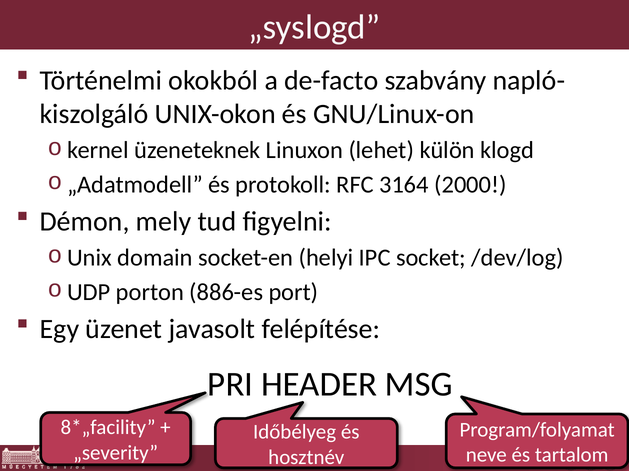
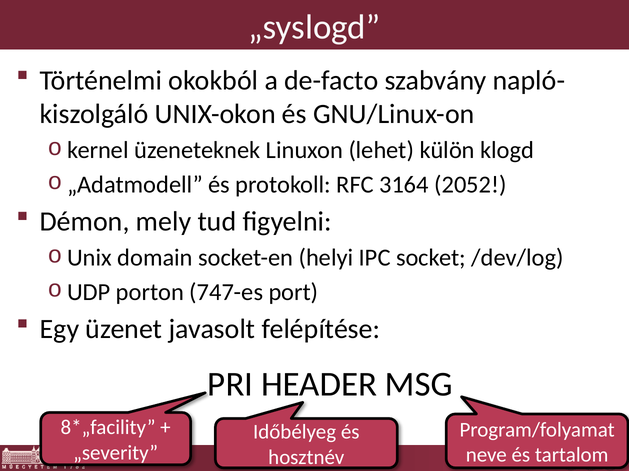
2000: 2000 -> 2052 (470, 185)
886-es: 886-es -> 747-es (226, 292)
